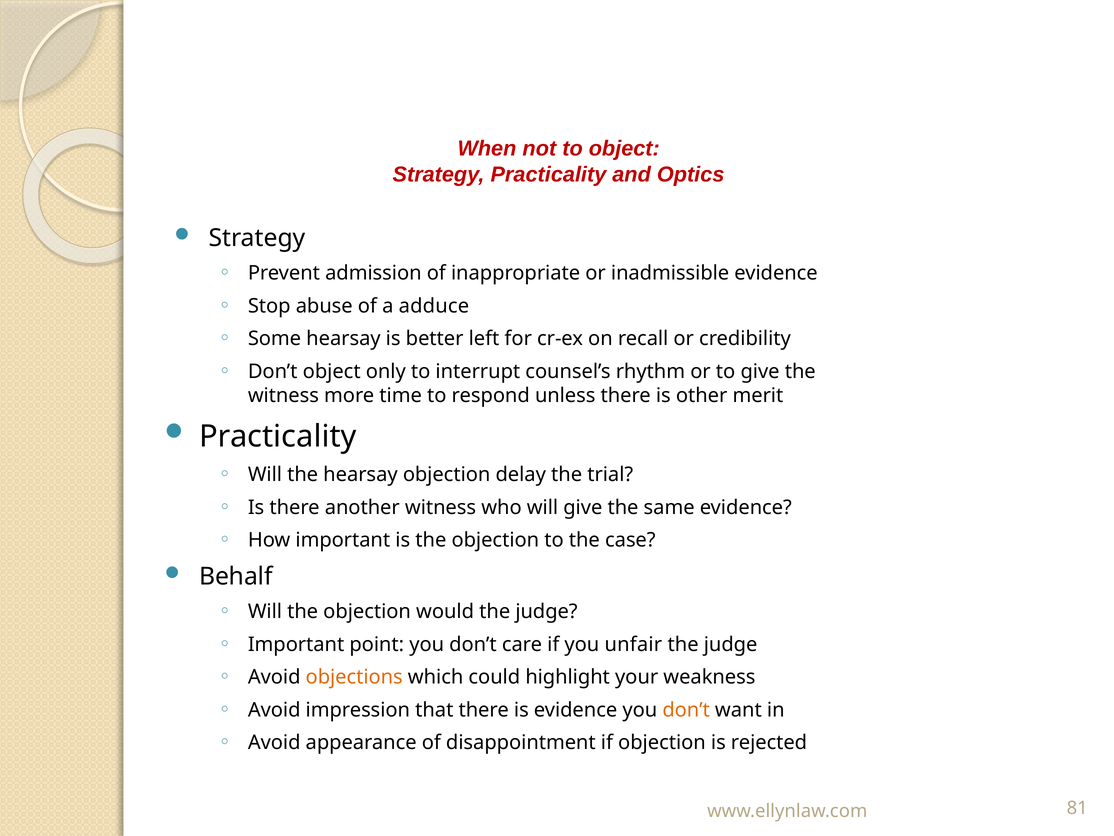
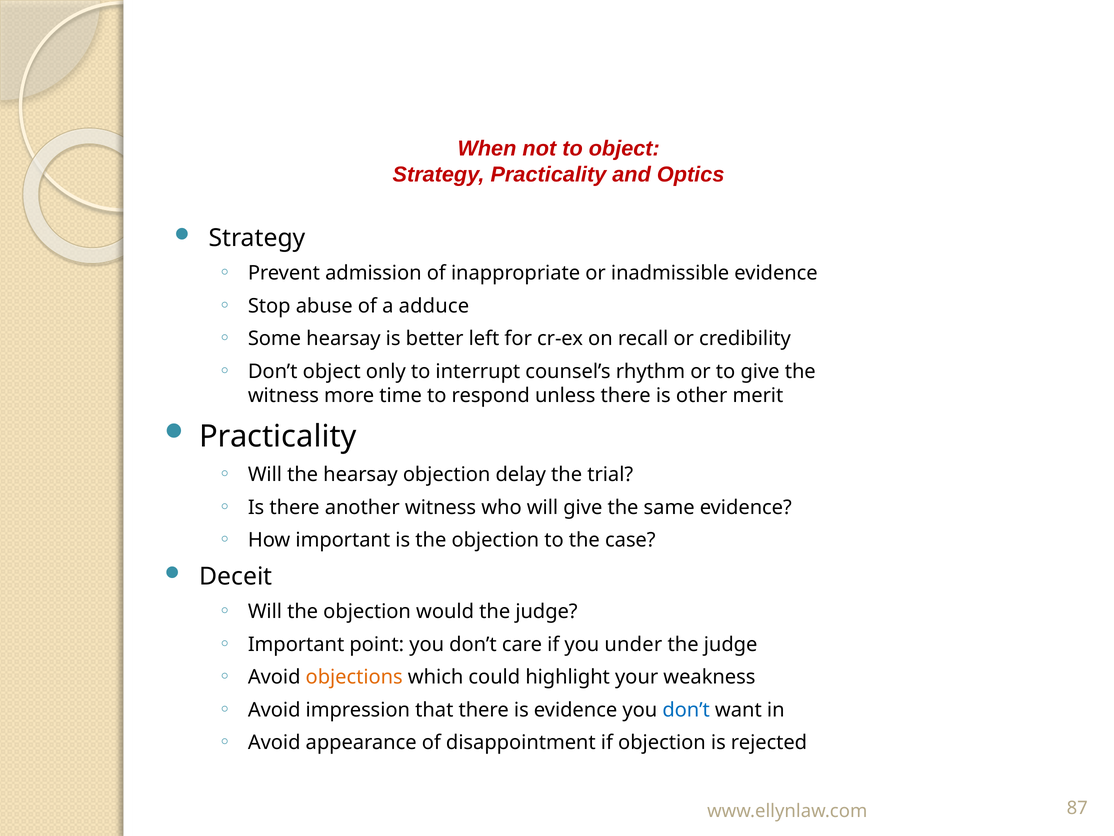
Behalf: Behalf -> Deceit (236, 576)
unfair: unfair -> under (633, 644)
don’t colour: orange -> blue (686, 709)
81: 81 -> 87 (1077, 808)
